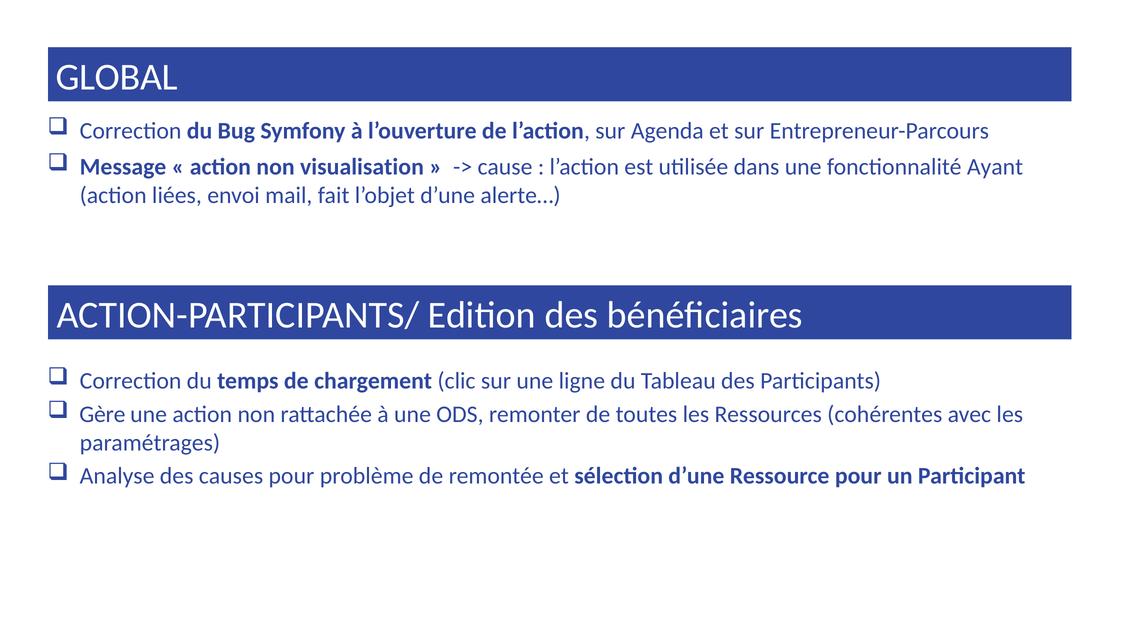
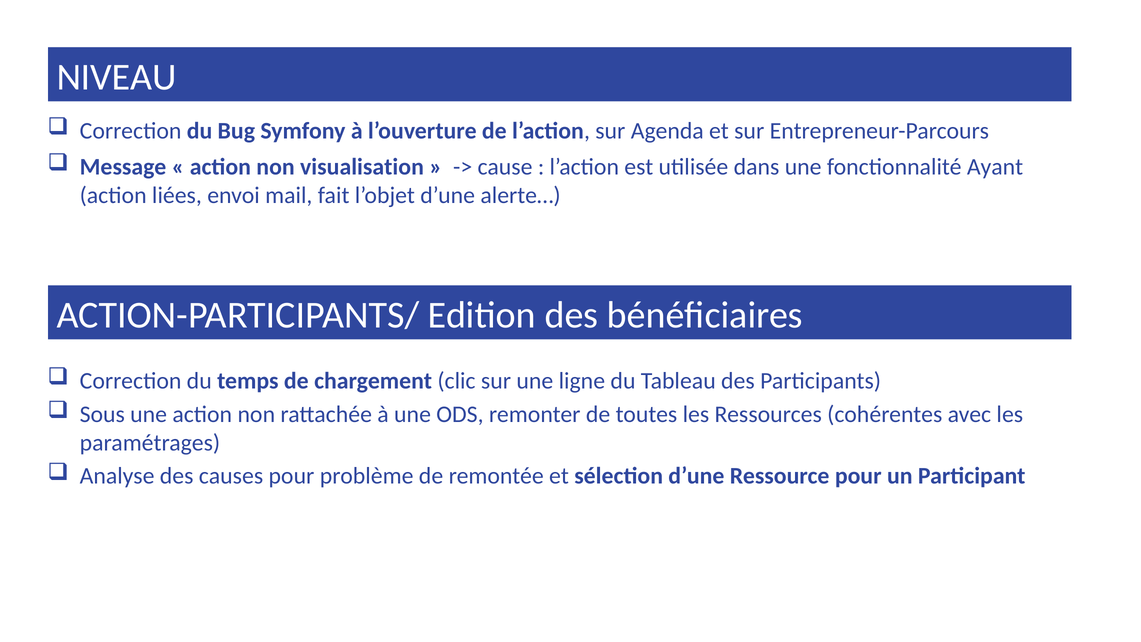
GLOBAL: GLOBAL -> NIVEAU (117, 77)
Gère: Gère -> Sous (102, 414)
